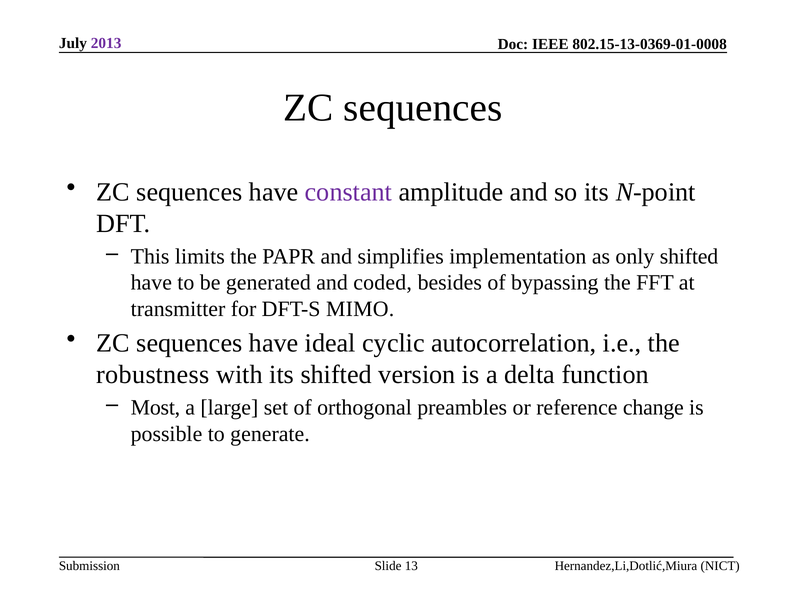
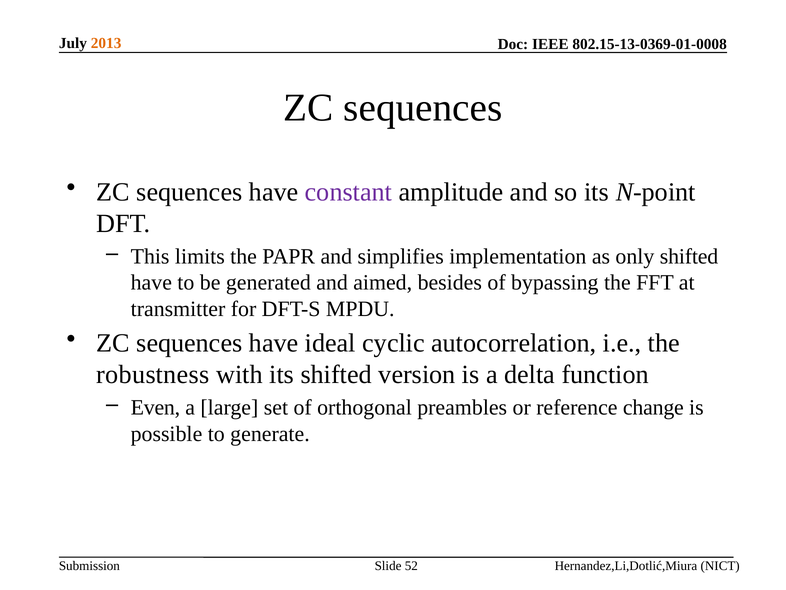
2013 colour: purple -> orange (106, 43)
coded: coded -> aimed (383, 282)
MIMO: MIMO -> MPDU (360, 309)
Most: Most -> Even (155, 407)
13: 13 -> 52 (411, 565)
